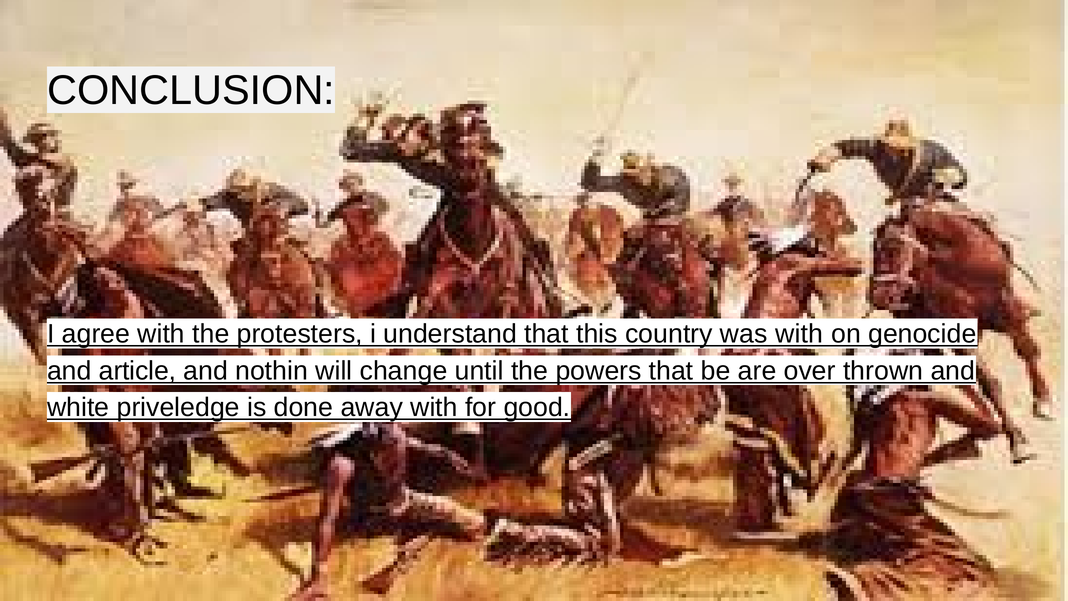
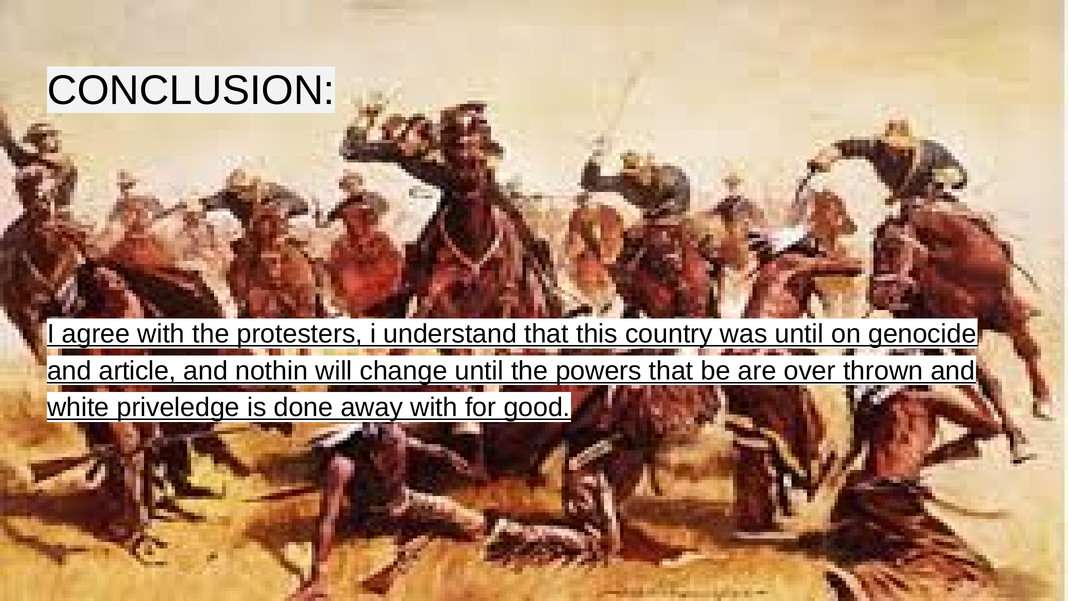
was with: with -> until (799, 334)
